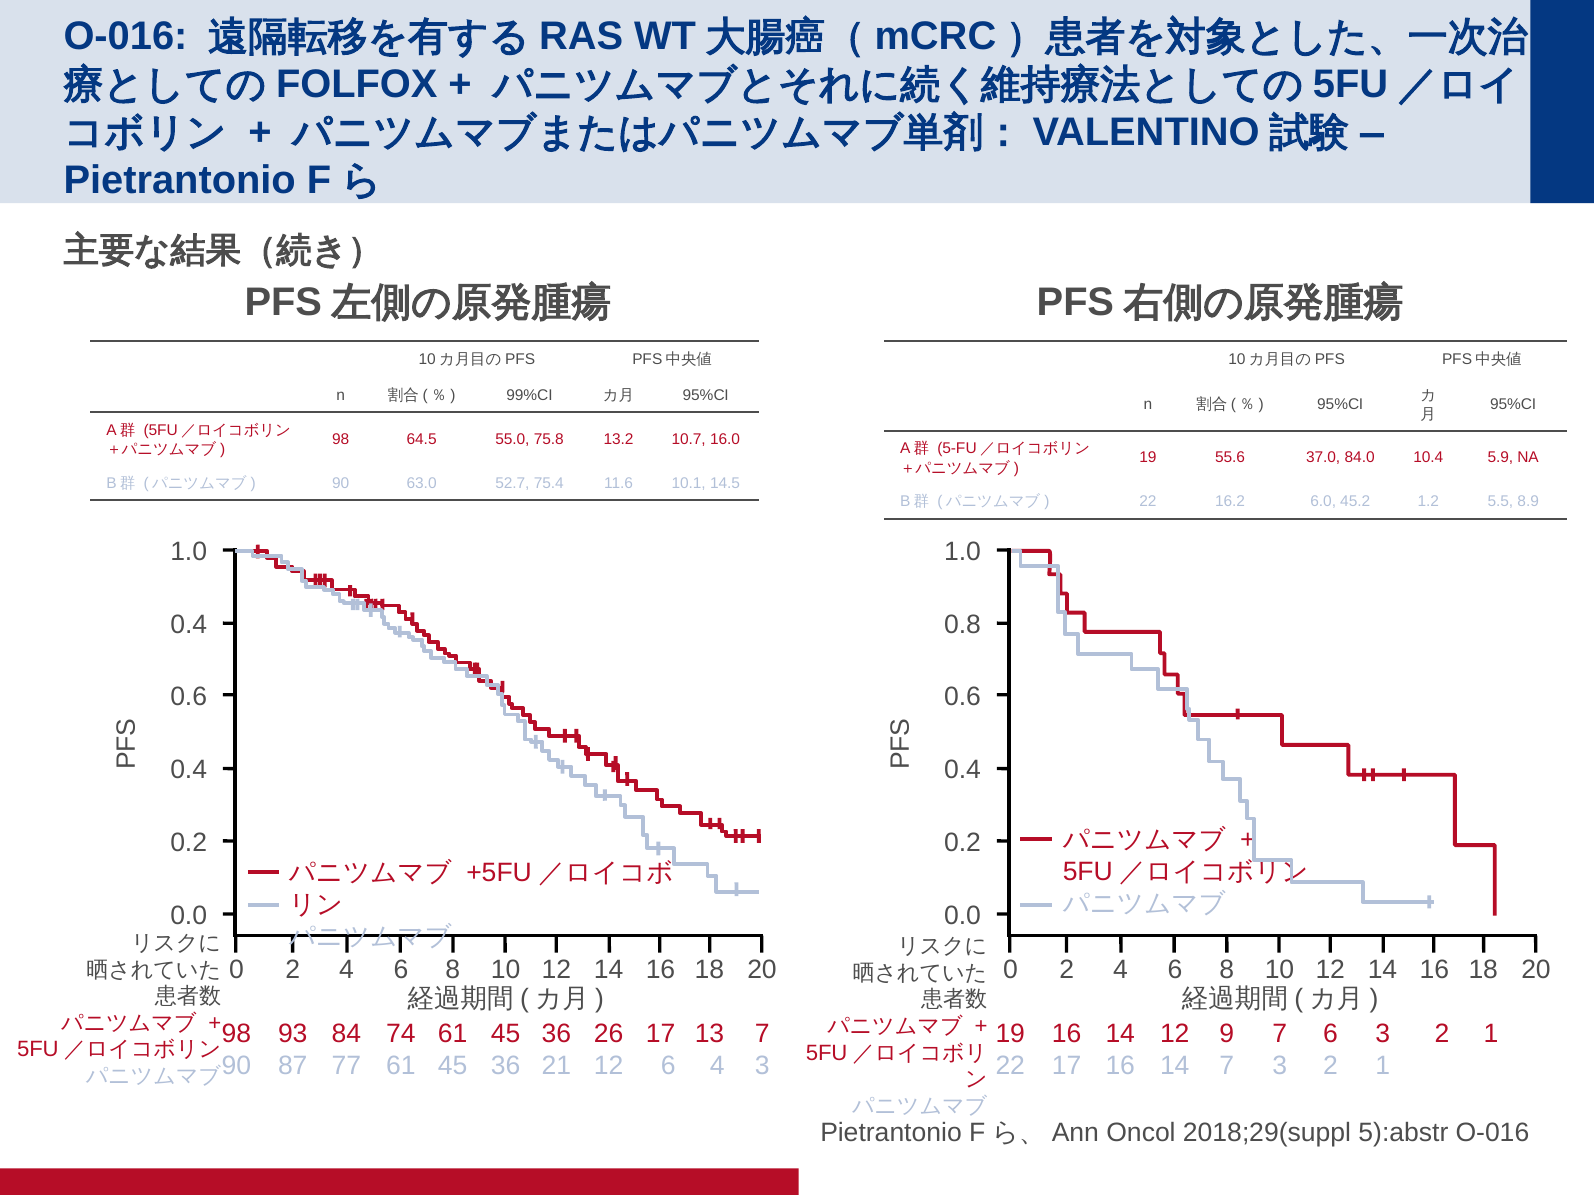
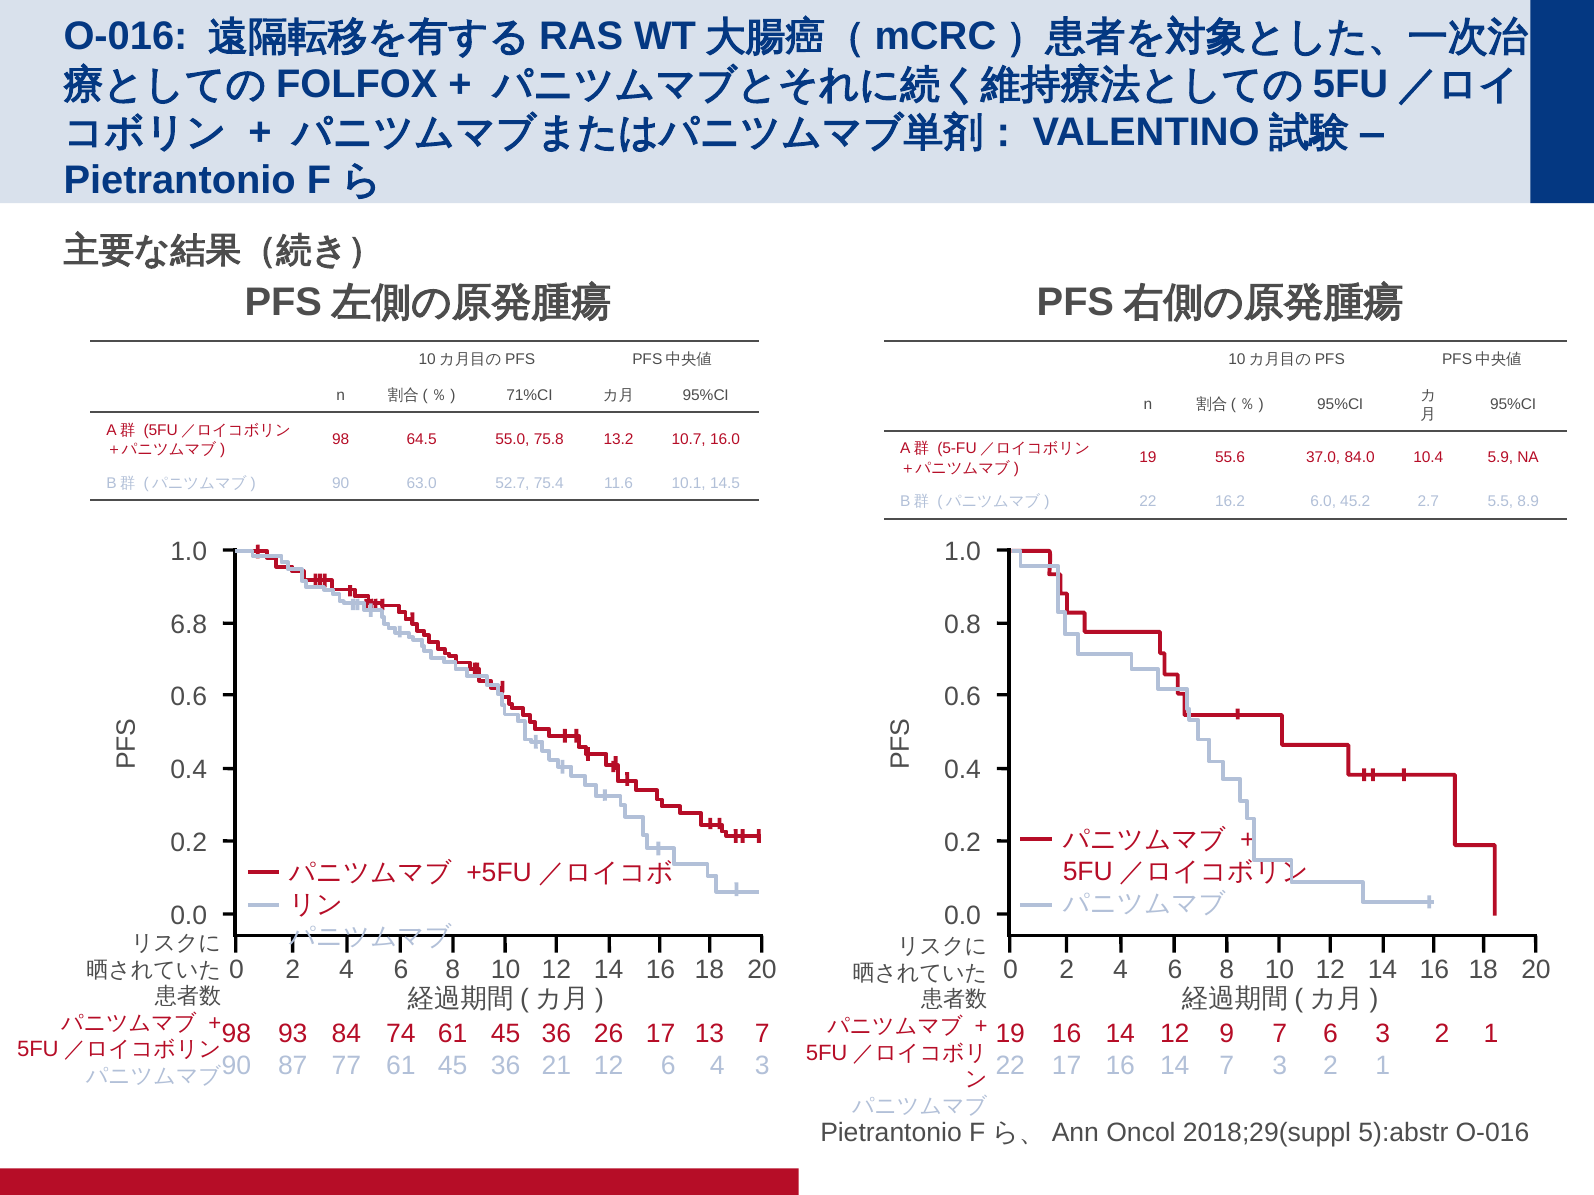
99%CI: 99%CI -> 71%CI (530, 396)
1.2: 1.2 -> 2.7 (1428, 502)
0.4: 0.4 -> 6.8 (189, 625)
